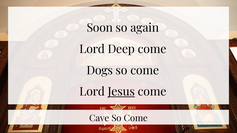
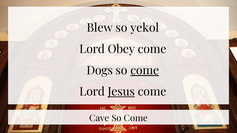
Soon: Soon -> Blew (100, 28)
again: again -> yekol (145, 28)
Deep: Deep -> Obey (121, 49)
come underline: none -> present (145, 71)
